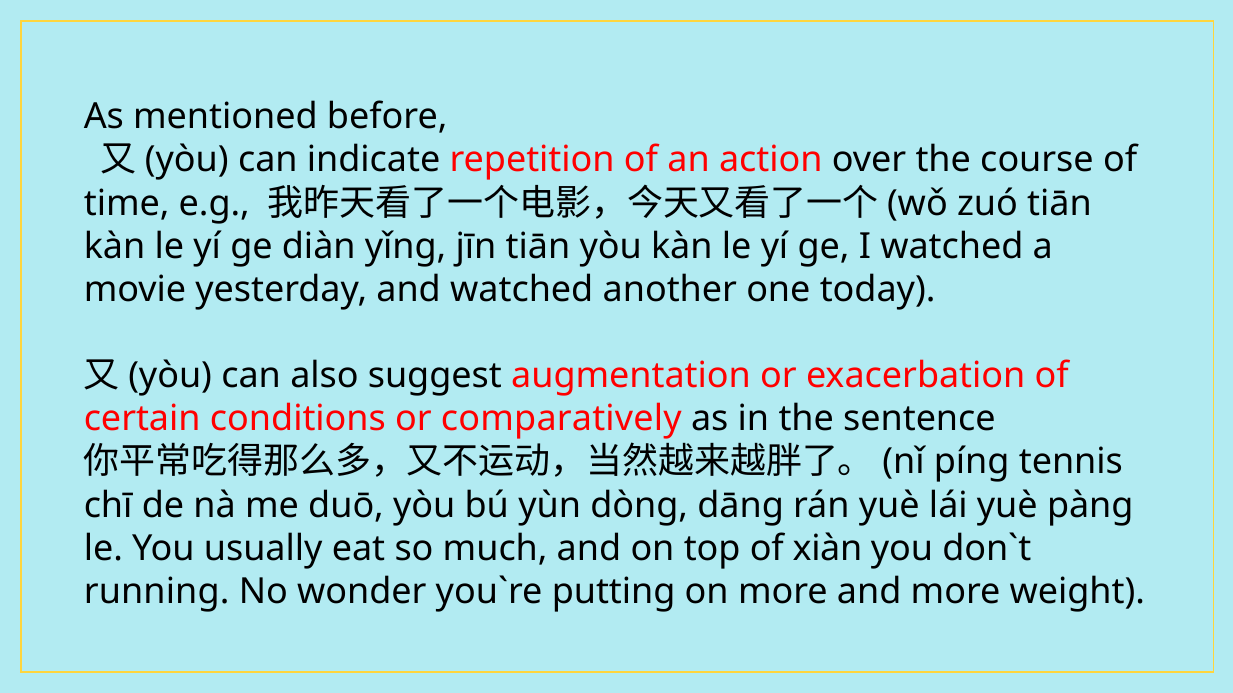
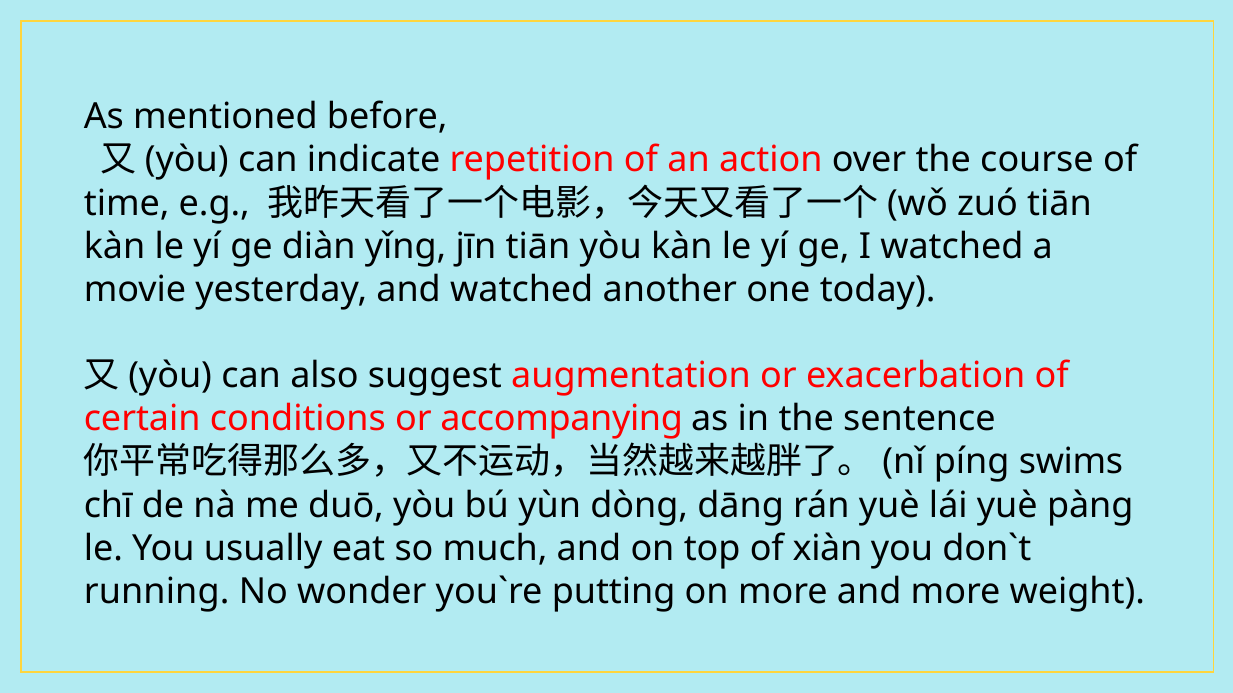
comparatively: comparatively -> accompanying (562, 419)
tennis: tennis -> swims (1071, 462)
